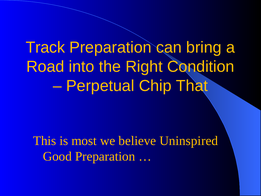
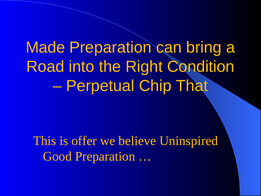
Track: Track -> Made (45, 47)
most: most -> offer (84, 141)
